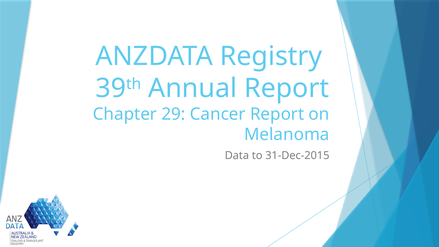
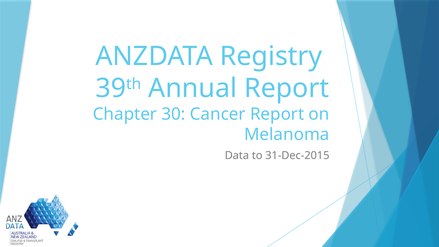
29: 29 -> 30 (173, 114)
